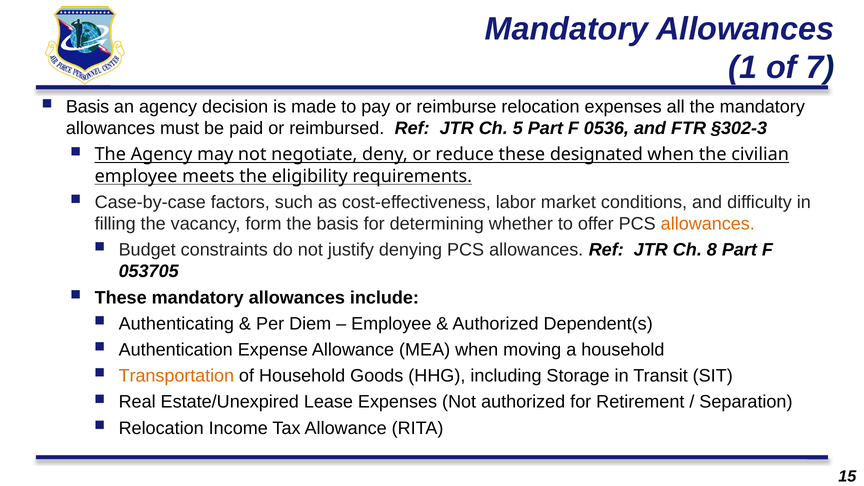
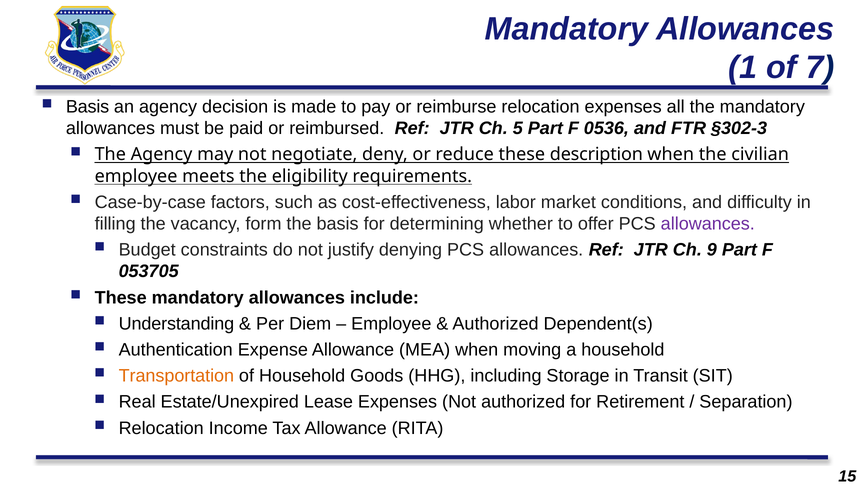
designated: designated -> description (596, 154)
allowances colour: orange -> purple (708, 224)
8: 8 -> 9 (712, 250)
Authenticating: Authenticating -> Understanding (176, 324)
